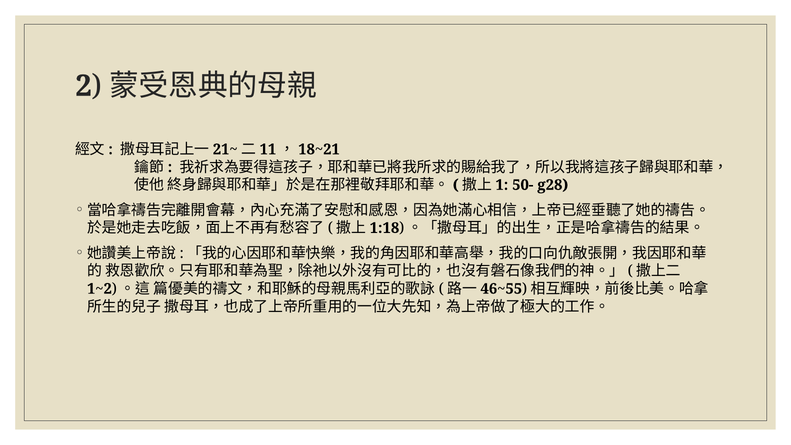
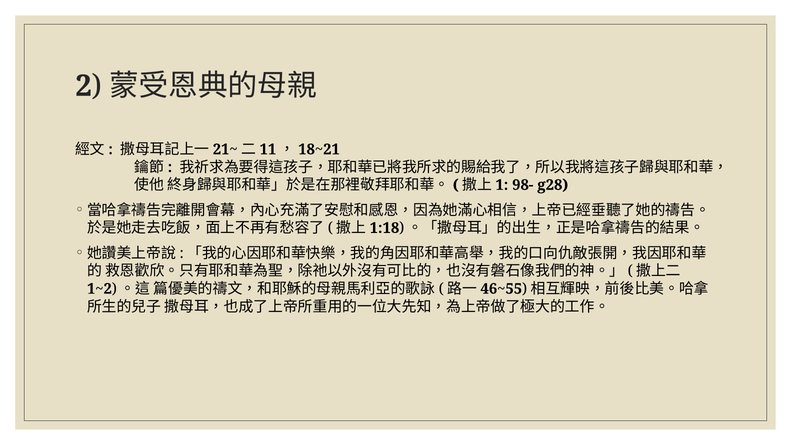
50-: 50- -> 98- (523, 185)
